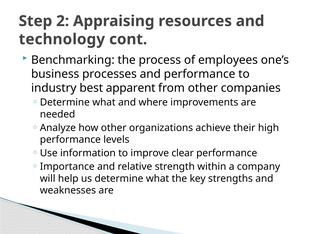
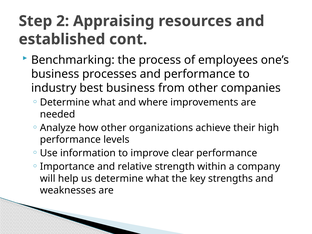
technology: technology -> established (62, 39)
best apparent: apparent -> business (131, 88)
